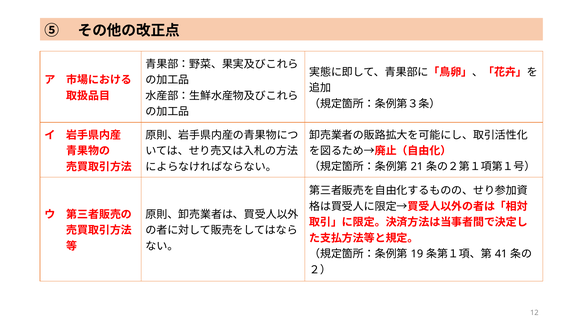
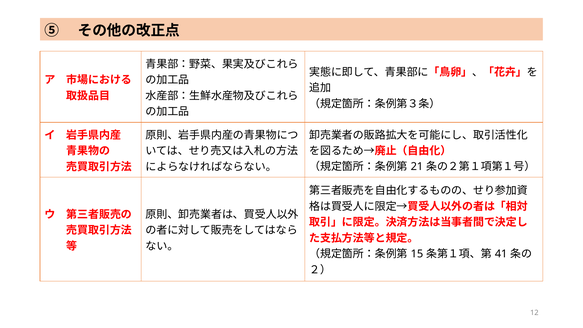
19: 19 -> 15 (417, 254)
